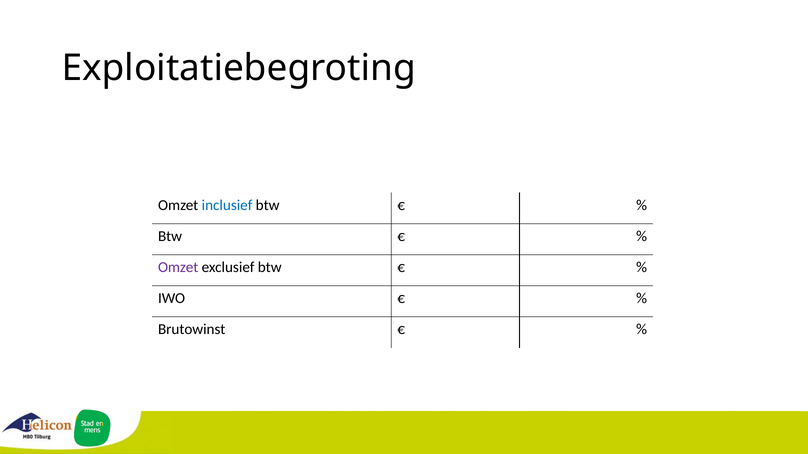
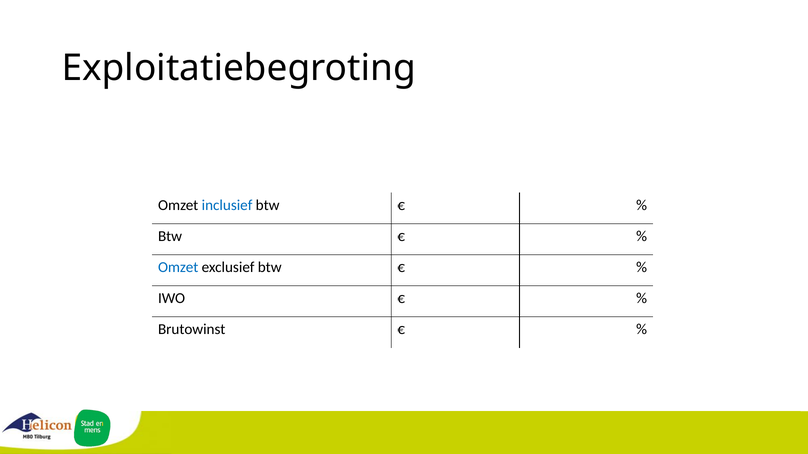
Omzet colour: purple -> blue (178, 267)
